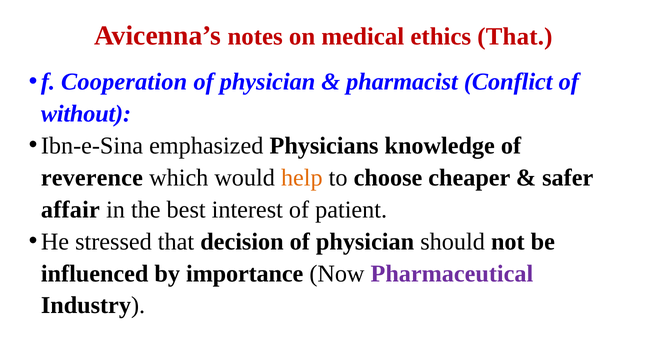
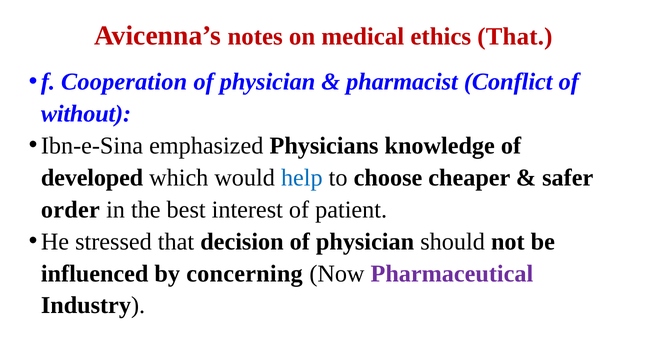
reverence: reverence -> developed (92, 178)
help colour: orange -> blue (302, 178)
affair: affair -> order (70, 210)
importance: importance -> concerning (244, 274)
